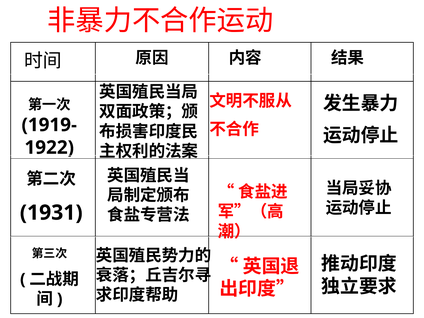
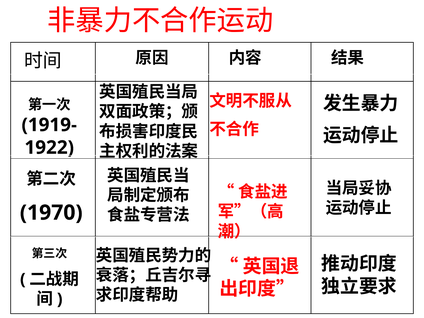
1931: 1931 -> 1970 (51, 213)
